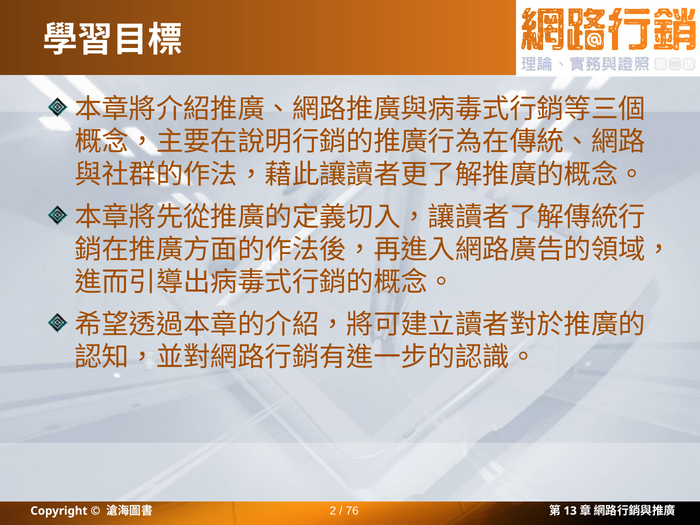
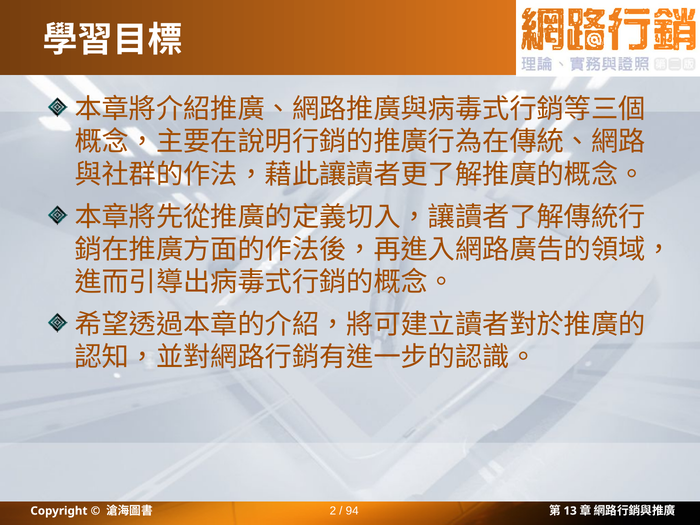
76: 76 -> 94 (352, 511)
